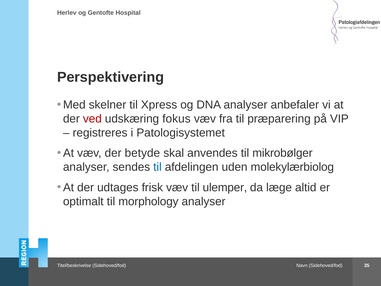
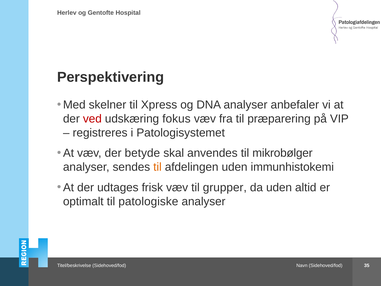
til colour: blue -> orange (157, 167)
molekylærbiolog: molekylærbiolog -> immunhistokemi (292, 167)
ulemper: ulemper -> grupper (225, 187)
da læge: læge -> uden (279, 187)
morphology: morphology -> patologiske (148, 201)
